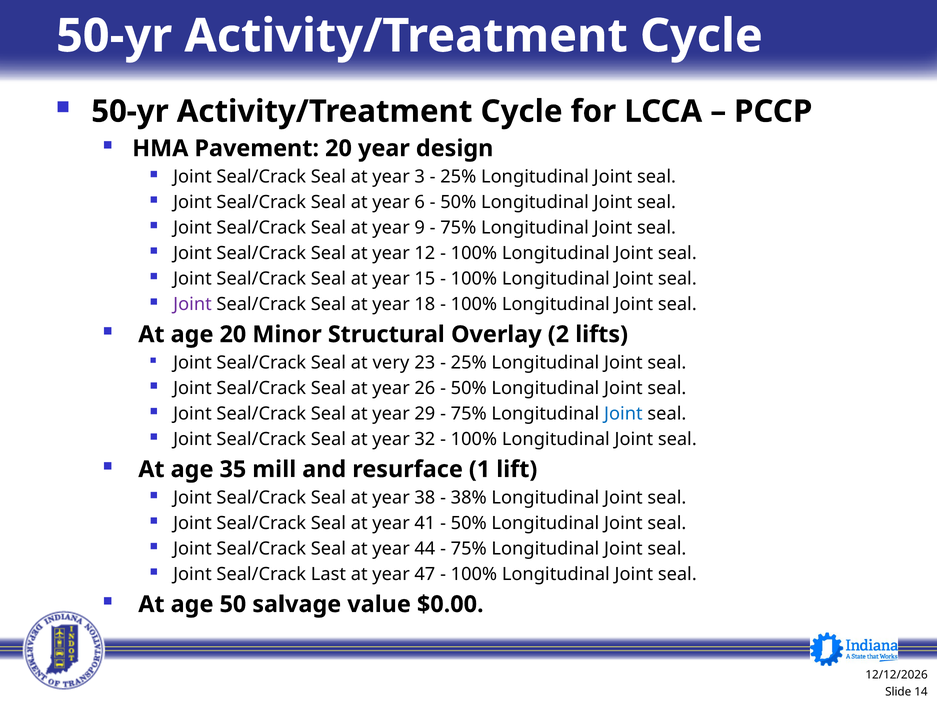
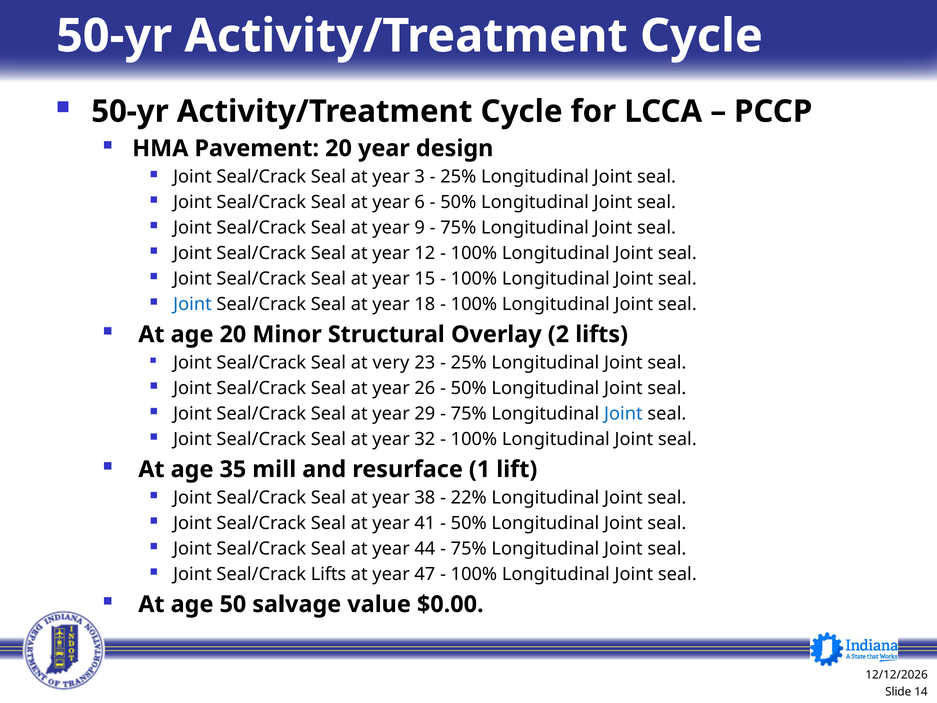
Joint colour: purple -> blue (192, 304)
38%: 38% -> 22% (469, 497)
Seal/Crack Last: Last -> Lifts (328, 574)
